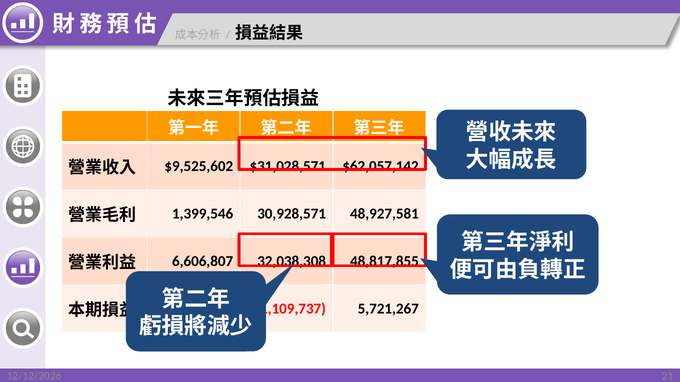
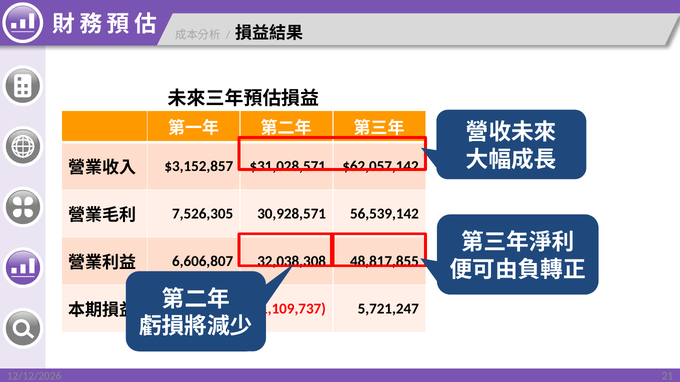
$9,525,602: $9,525,602 -> $3,152,857 (199, 166)
1,399,546: 1,399,546 -> 7,526,305 (203, 214)
48,927,581: 48,927,581 -> 56,539,142 (384, 214)
5,721,267: 5,721,267 -> 5,721,247 (388, 309)
